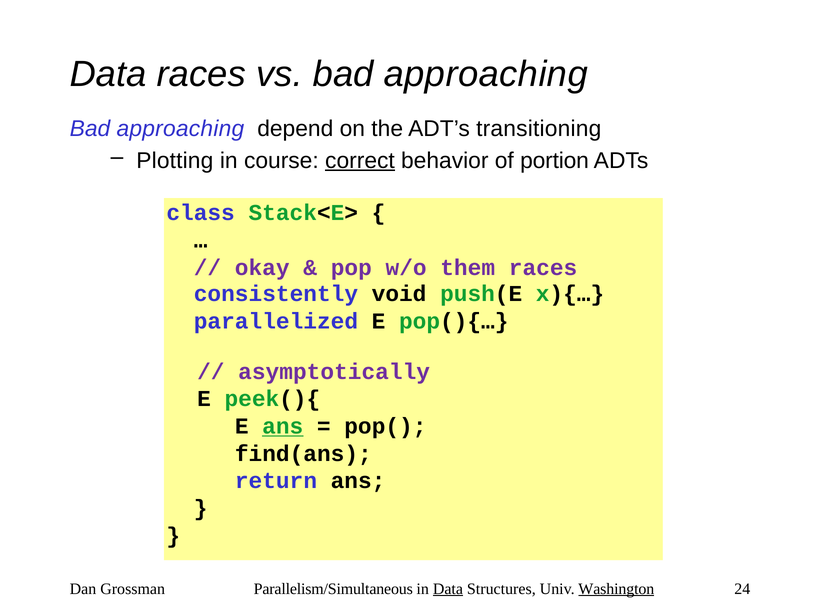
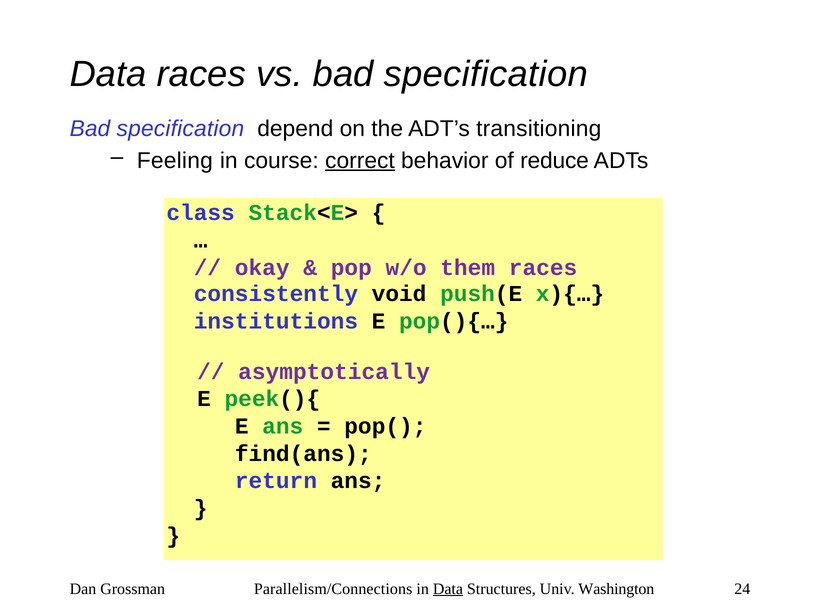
vs bad approaching: approaching -> specification (486, 74)
approaching: approaching -> specification (180, 129)
Plotting: Plotting -> Feeling (175, 161)
portion: portion -> reduce (555, 161)
parallelized: parallelized -> institutions (276, 321)
ans underline: present -> none (283, 426)
Parallelism/Simultaneous: Parallelism/Simultaneous -> Parallelism/Connections (333, 589)
Washington underline: present -> none (616, 589)
